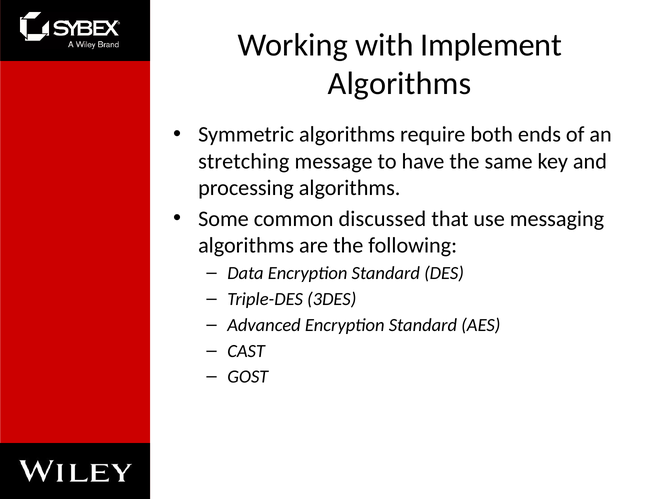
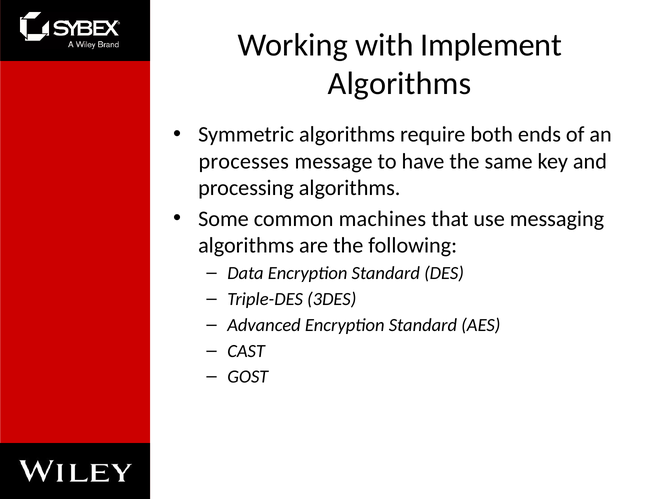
stretching: stretching -> processes (244, 161)
discussed: discussed -> machines (382, 219)
